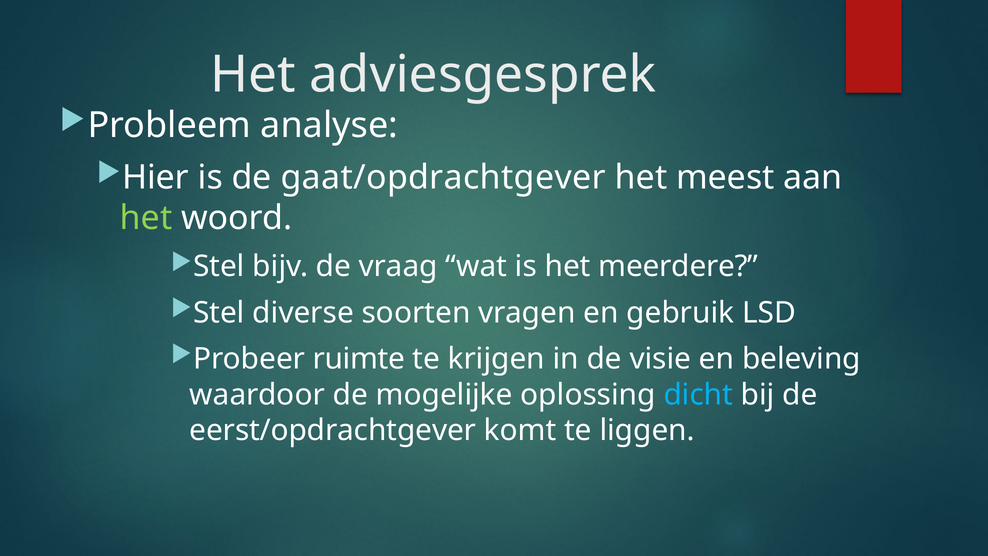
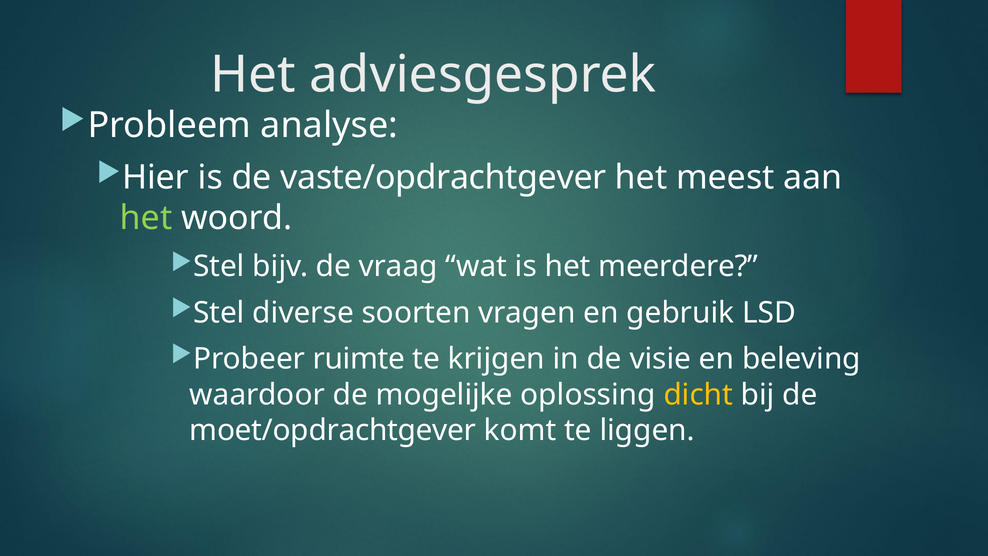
gaat/opdrachtgever: gaat/opdrachtgever -> vaste/opdrachtgever (443, 177)
dicht colour: light blue -> yellow (698, 394)
eerst/opdrachtgever: eerst/opdrachtgever -> moet/opdrachtgever (333, 430)
